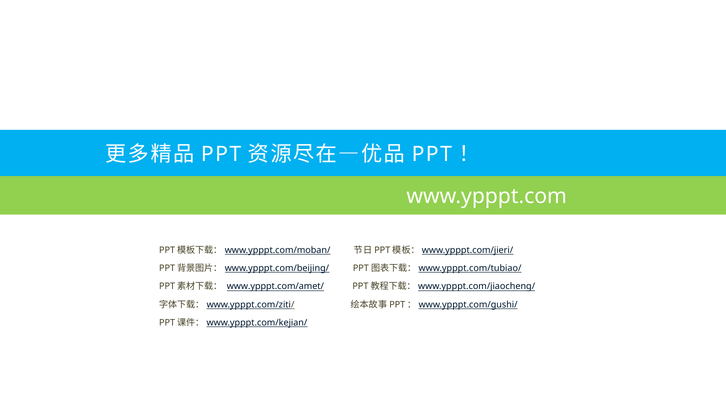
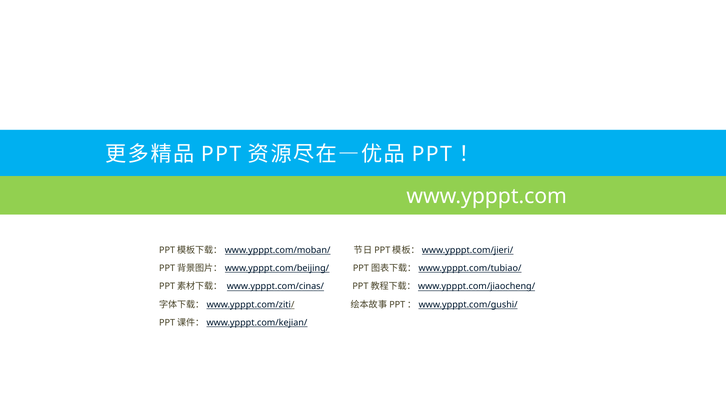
www.ypppt.com/amet/: www.ypppt.com/amet/ -> www.ypppt.com/cinas/ (275, 287)
